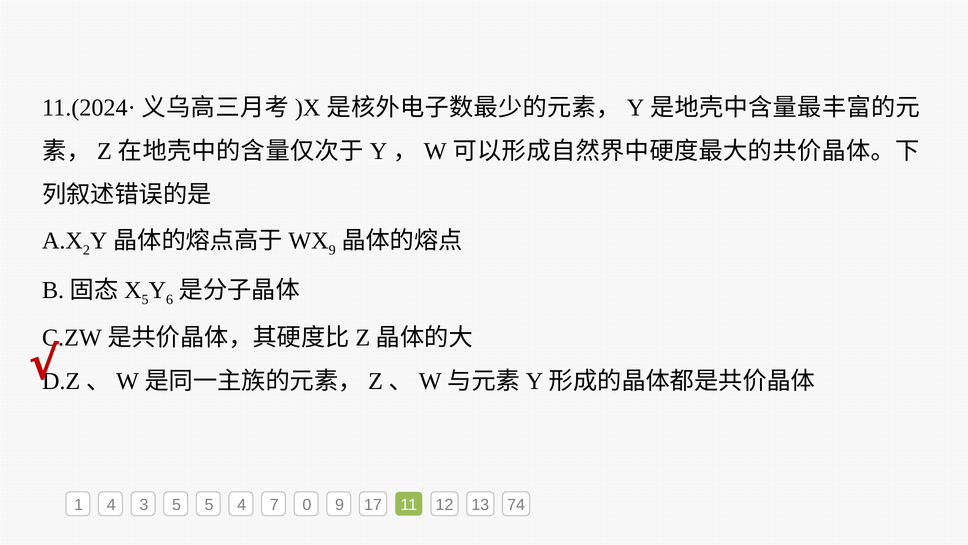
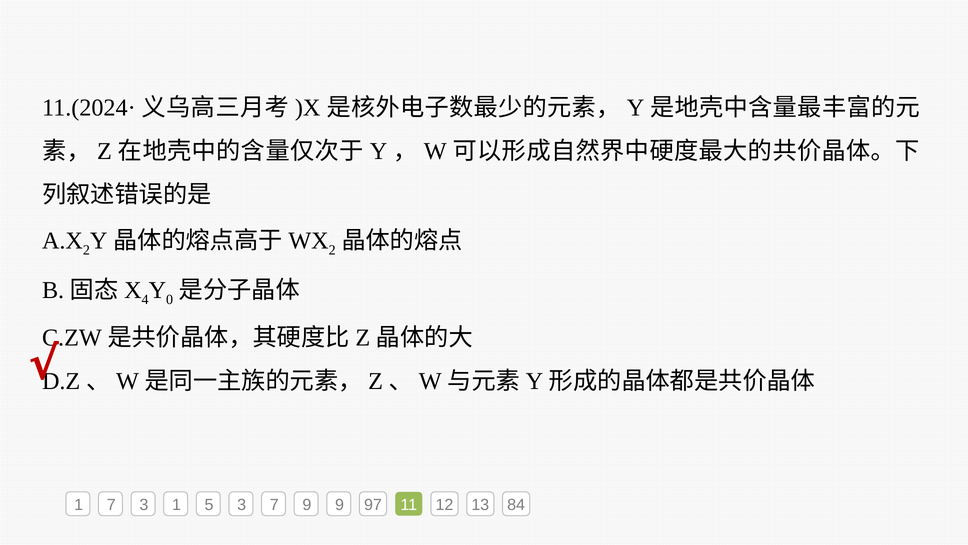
9: 9 -> 2 (332, 250)
5: 5 -> 4 (145, 299)
6: 6 -> 0 (170, 299)
1 4: 4 -> 7 (111, 504)
3 5: 5 -> 1 (176, 504)
5 4: 4 -> 3 (242, 504)
7 0: 0 -> 9 (307, 504)
17: 17 -> 97 (373, 504)
74: 74 -> 84 (516, 504)
